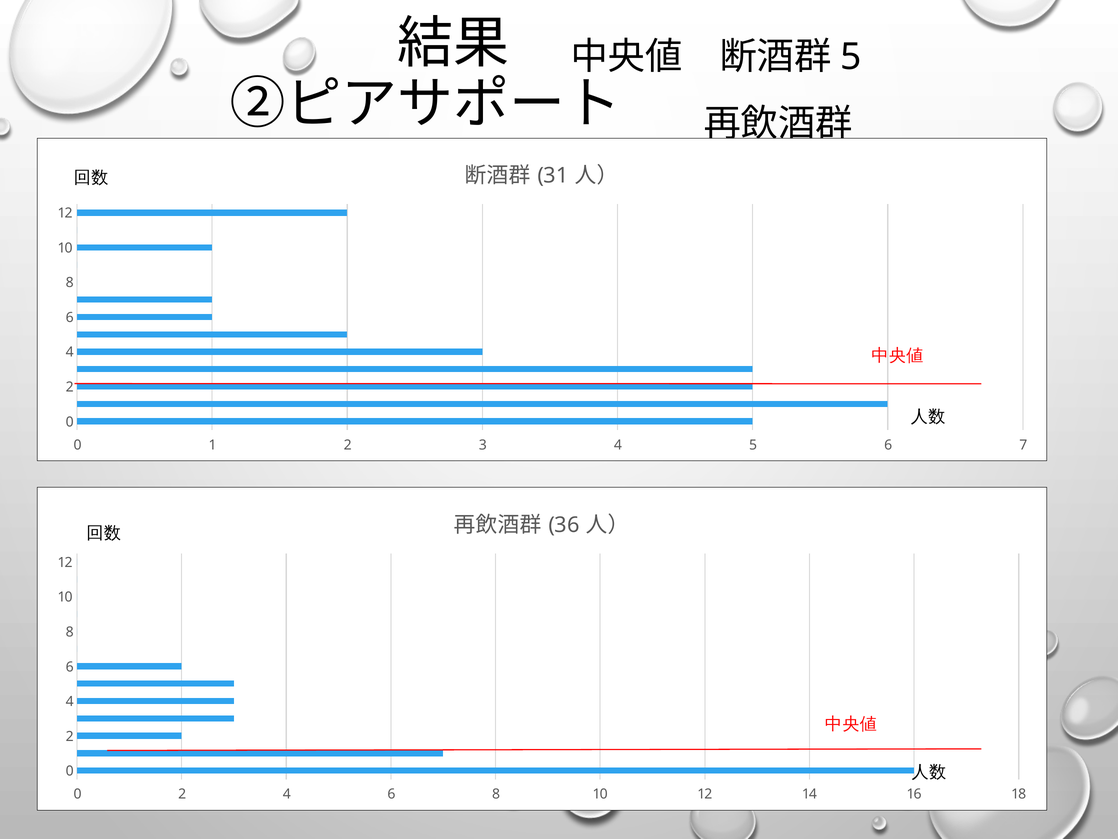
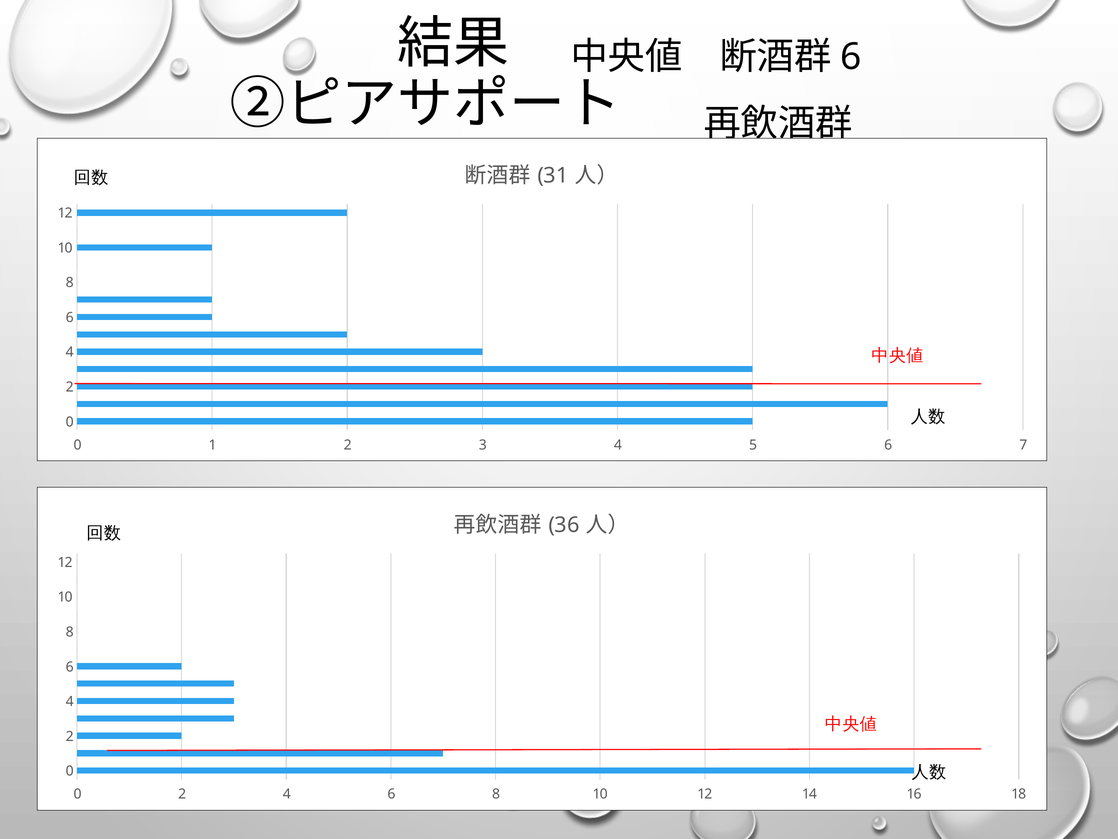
5: 5 -> 6 (851, 57)
